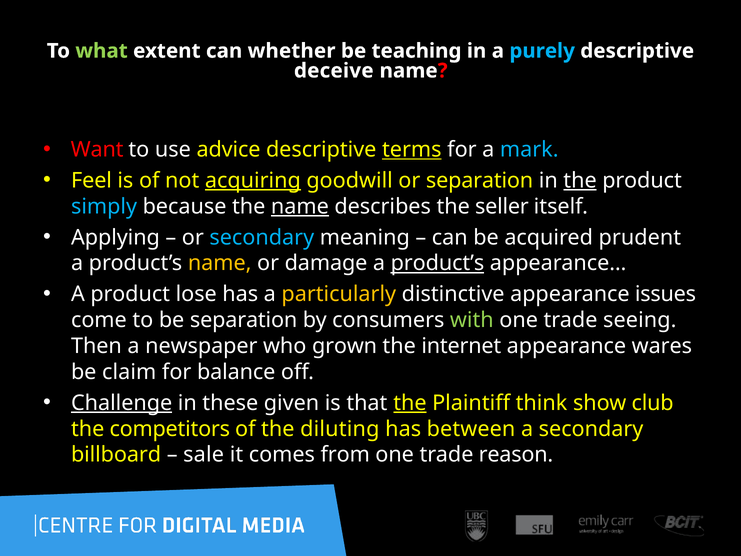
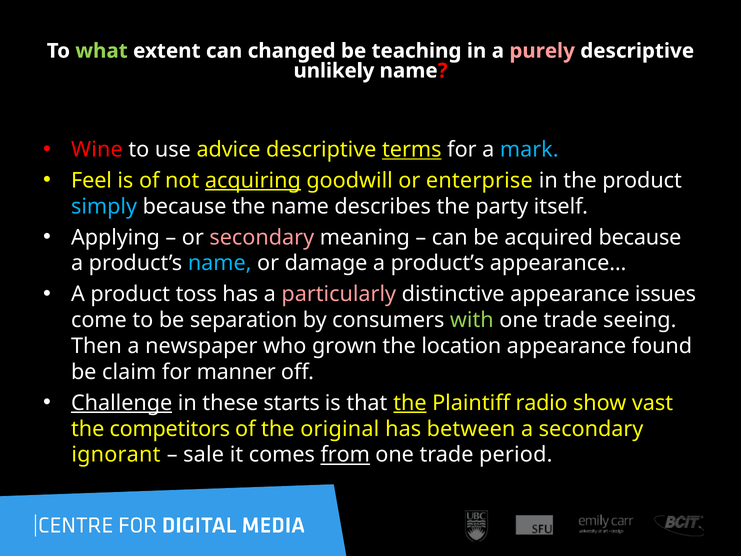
whether: whether -> changed (292, 51)
purely colour: light blue -> pink (542, 51)
deceive: deceive -> unlikely (334, 71)
Want: Want -> Wine (97, 150)
or separation: separation -> enterprise (479, 180)
the underline: present -> none (580, 180)
name underline: present -> none (300, 206)
seller: seller -> party (502, 206)
secondary colour: light blue -> pink (262, 237)
acquired prudent: prudent -> because (640, 237)
name colour: yellow -> light blue (220, 263)
product’s underline: present -> none (437, 263)
lose: lose -> toss (196, 294)
particularly colour: yellow -> pink (339, 294)
internet: internet -> location (461, 346)
wares: wares -> found (662, 346)
balance: balance -> manner (236, 372)
given: given -> starts (292, 403)
think: think -> radio (542, 403)
club: club -> vast (652, 403)
diluting: diluting -> original (340, 429)
billboard: billboard -> ignorant (116, 455)
from underline: none -> present (345, 455)
reason: reason -> period (516, 455)
